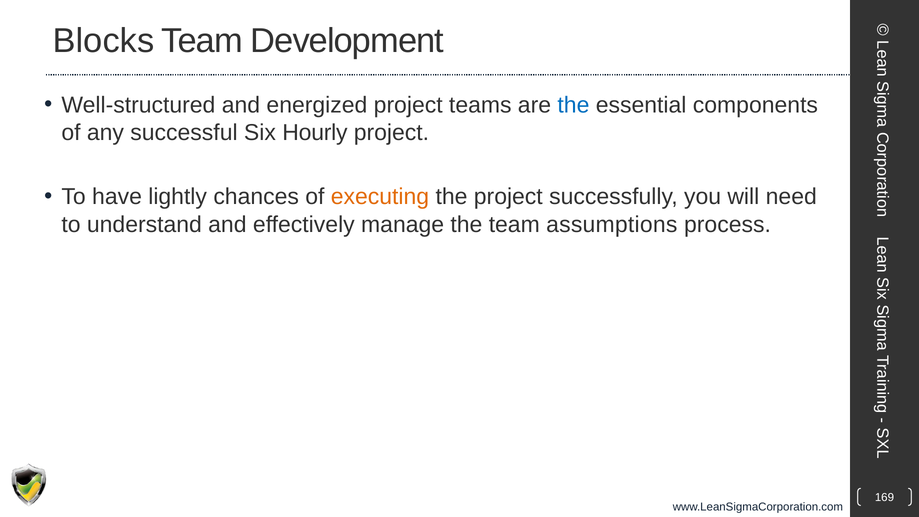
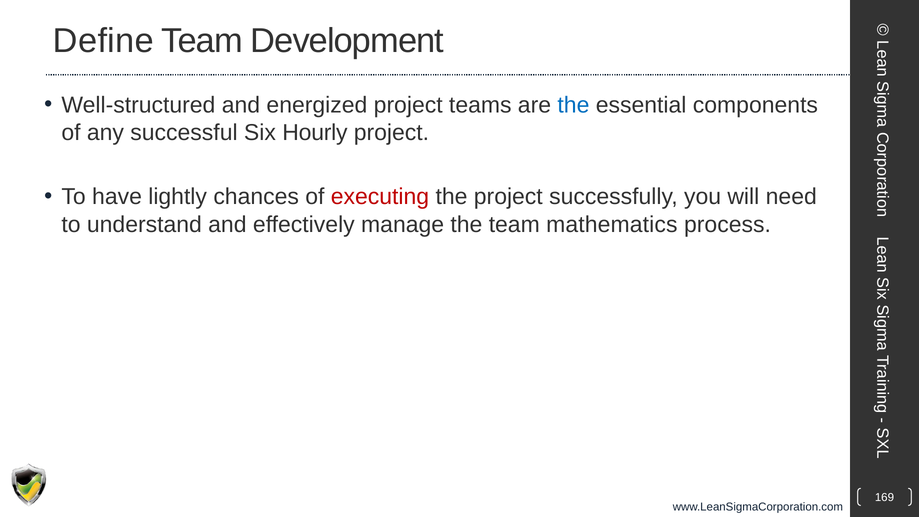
Blocks: Blocks -> Define (103, 41)
executing colour: orange -> red (380, 197)
assumptions: assumptions -> mathematics (612, 224)
